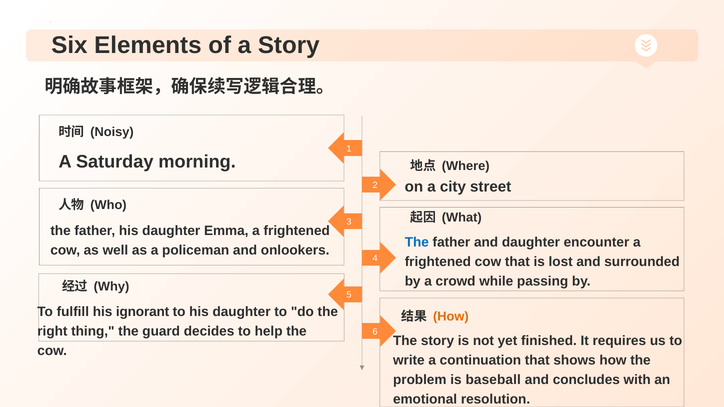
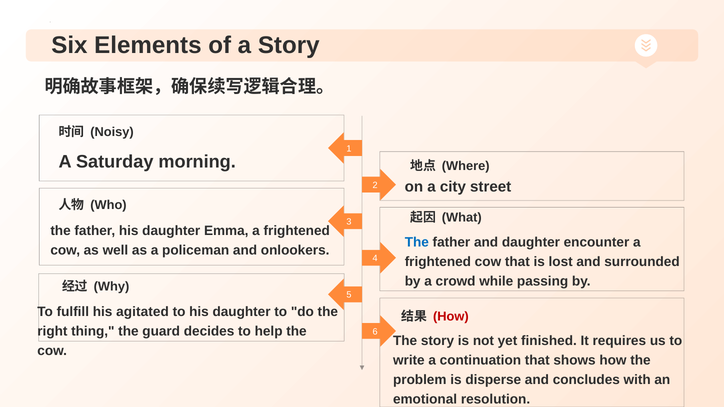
ignorant: ignorant -> agitated (142, 312)
How colour: orange -> red (451, 317)
baseball: baseball -> disperse (493, 380)
